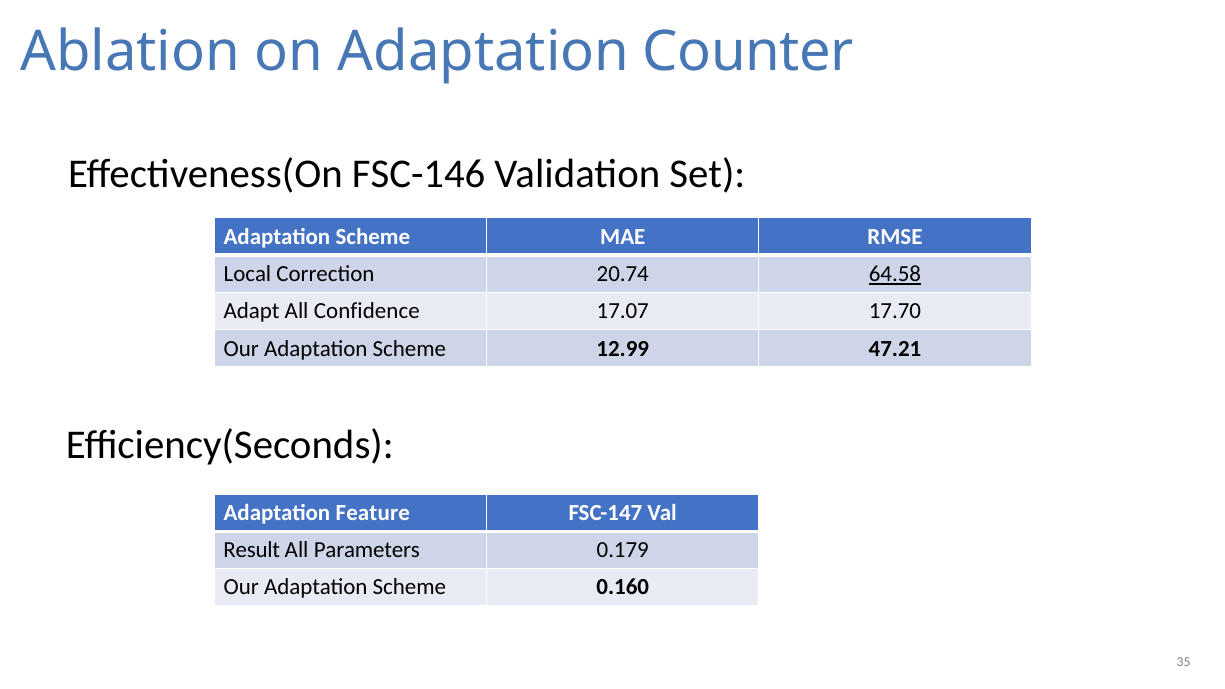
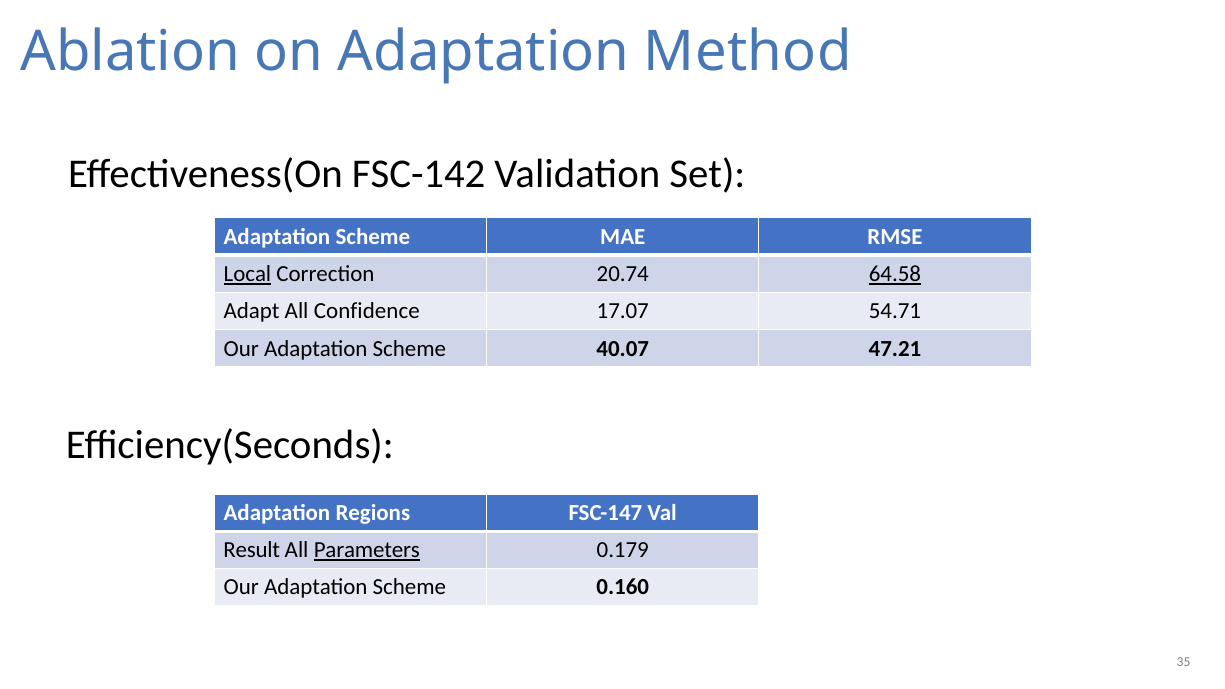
Counter: Counter -> Method (748, 52)
FSC-146: FSC-146 -> FSC-142 (419, 174)
Local underline: none -> present (247, 274)
17.70: 17.70 -> 54.71 (895, 311)
12.99: 12.99 -> 40.07 (623, 348)
Feature: Feature -> Regions (373, 513)
Parameters underline: none -> present (367, 550)
